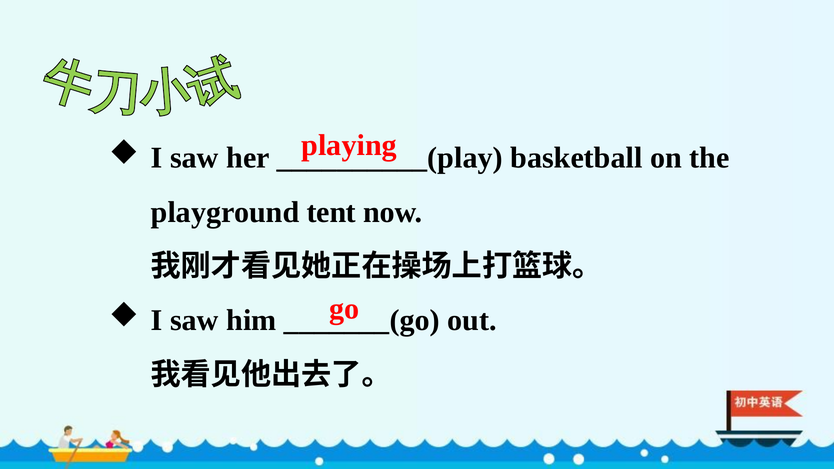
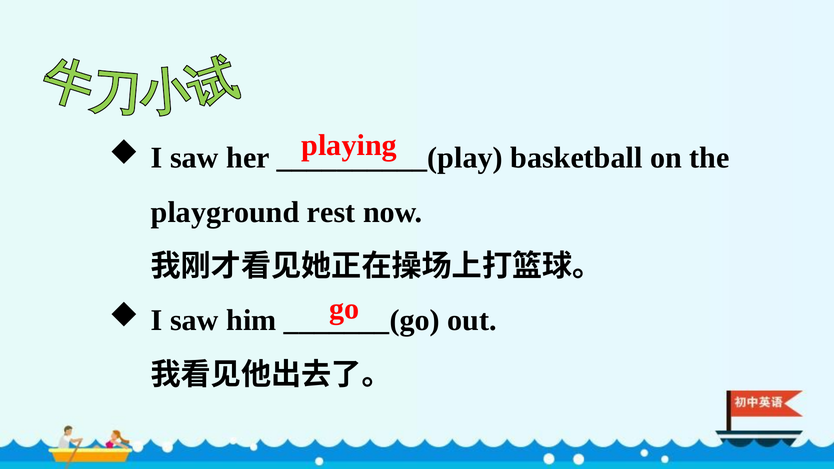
tent: tent -> rest (331, 212)
